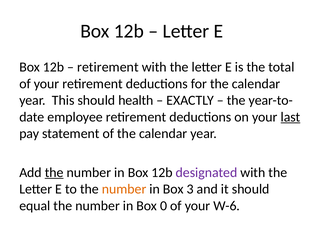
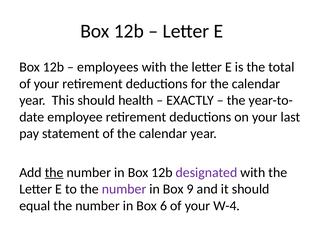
retirement: retirement -> employees (108, 67)
last underline: present -> none (290, 117)
number colour: orange -> purple (124, 189)
3: 3 -> 9 (190, 189)
0: 0 -> 6 (164, 206)
W-6: W-6 -> W-4 (227, 206)
